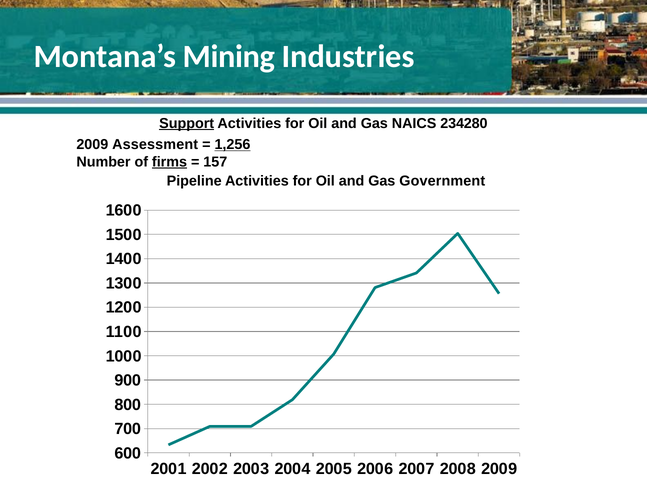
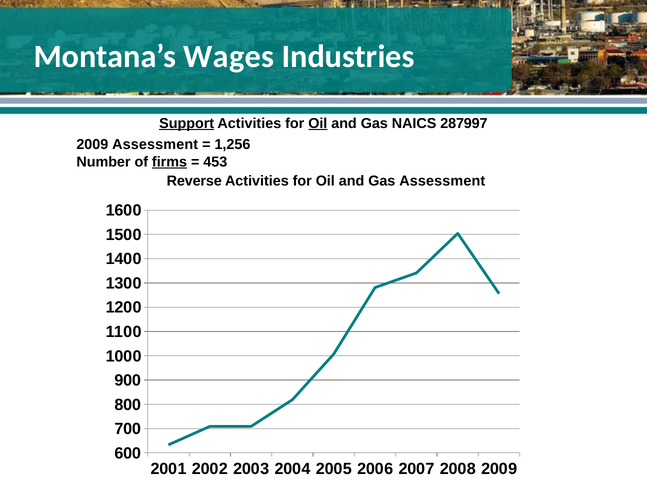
Mining: Mining -> Wages (229, 57)
Oil underline: none -> present (318, 123)
234280: 234280 -> 287997 (464, 123)
1,256 underline: present -> none (232, 144)
157: 157 -> 453 (215, 162)
Pipeline: Pipeline -> Reverse (194, 181)
Gas Government: Government -> Assessment (442, 181)
